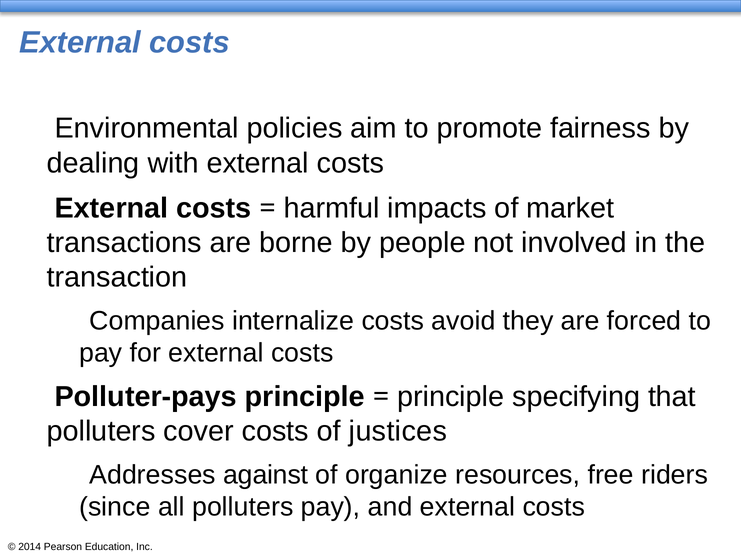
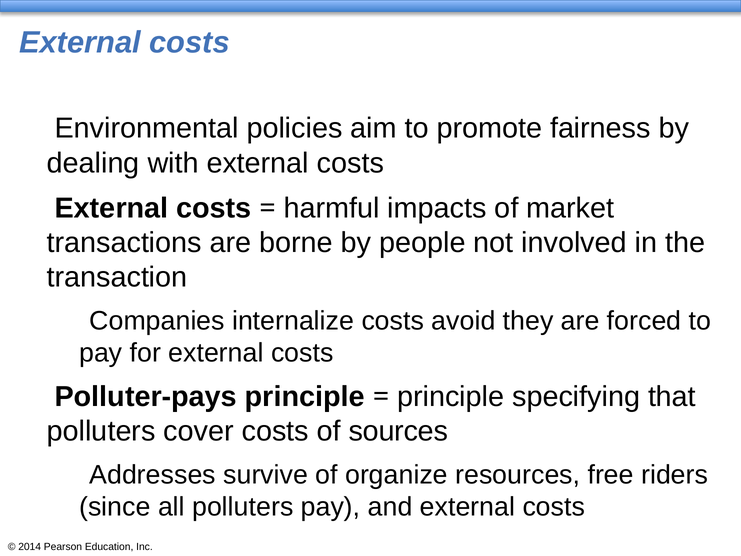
justices: justices -> sources (398, 431)
against: against -> survive (266, 475)
